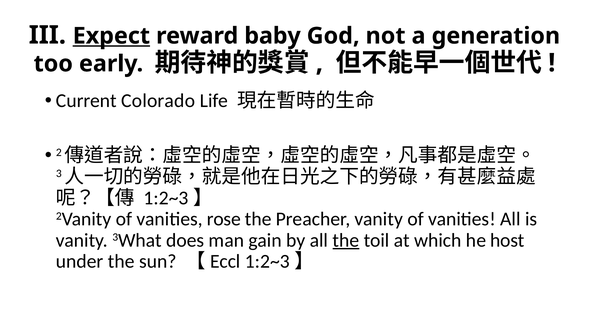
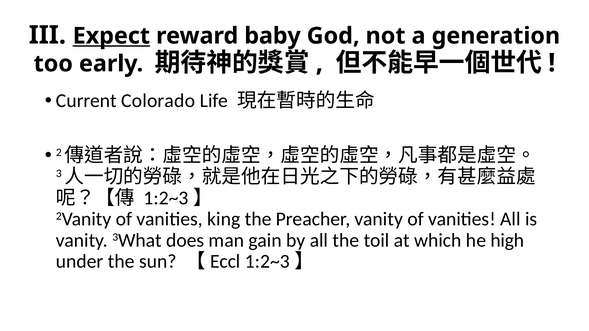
rose: rose -> king (224, 219)
the underline: present -> none (346, 240)
host: host -> high (507, 240)
